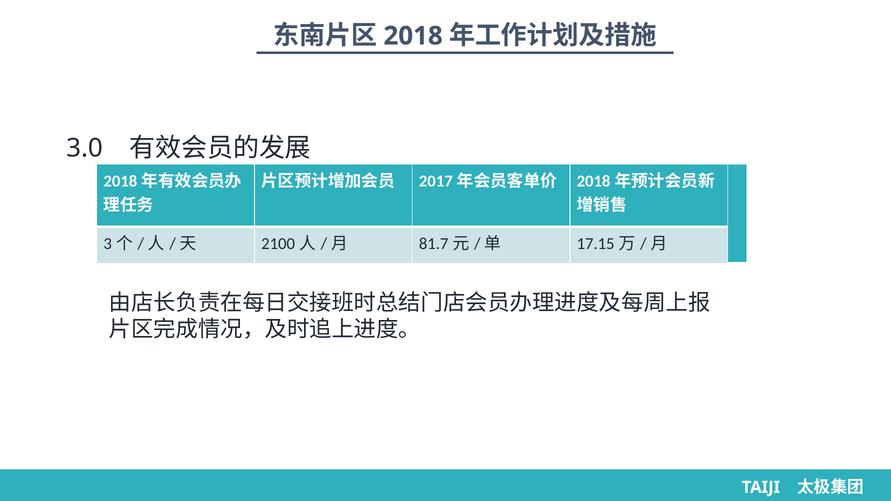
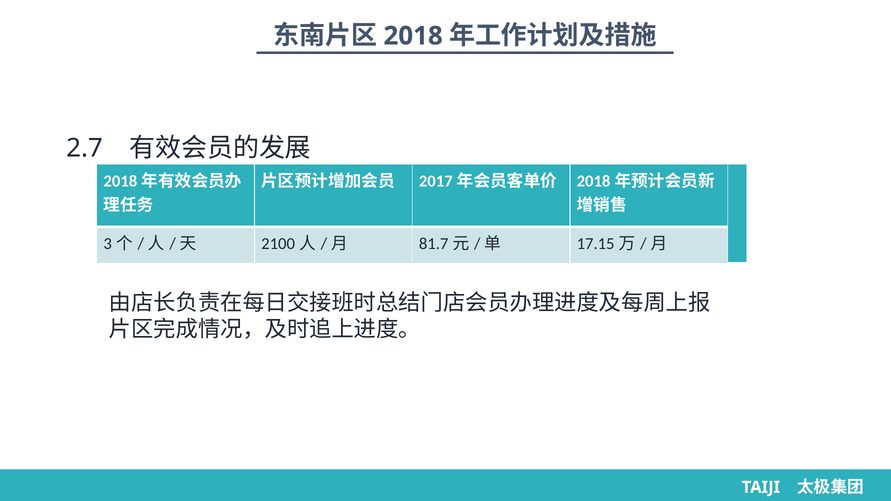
3.0: 3.0 -> 2.7 (85, 148)
